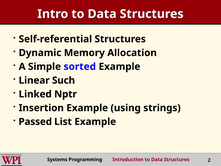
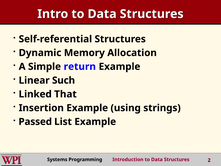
sorted: sorted -> return (80, 67)
Nptr: Nptr -> That (65, 94)
